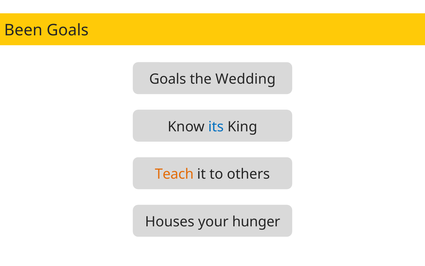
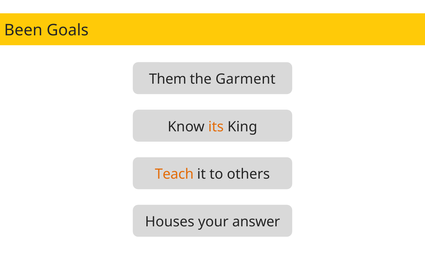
Goals: Goals -> Them (168, 79)
Wedding: Wedding -> Garment (245, 79)
its colour: blue -> orange (216, 126)
hunger: hunger -> answer (256, 221)
